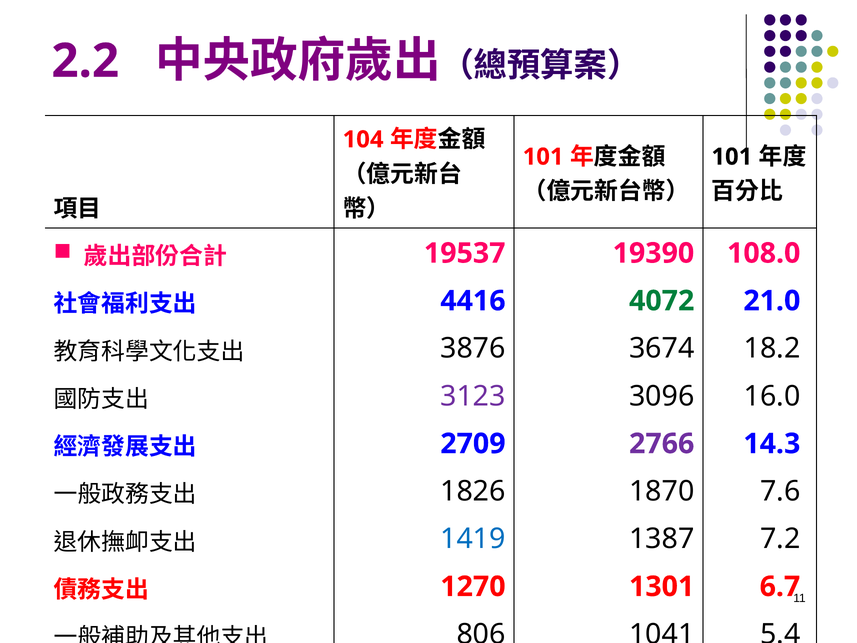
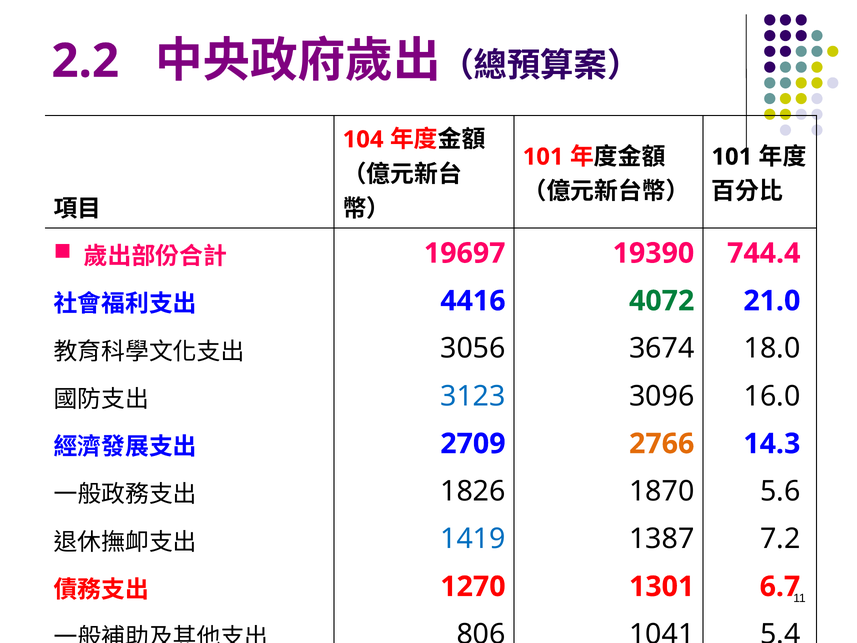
19537: 19537 -> 19697 (465, 253)
108.0: 108.0 -> 744.4 (764, 253)
3876: 3876 -> 3056 (473, 348)
18.2: 18.2 -> 18.0 (772, 348)
3123 colour: purple -> blue (473, 396)
2766 colour: purple -> orange (662, 444)
7.6: 7.6 -> 5.6 (780, 491)
